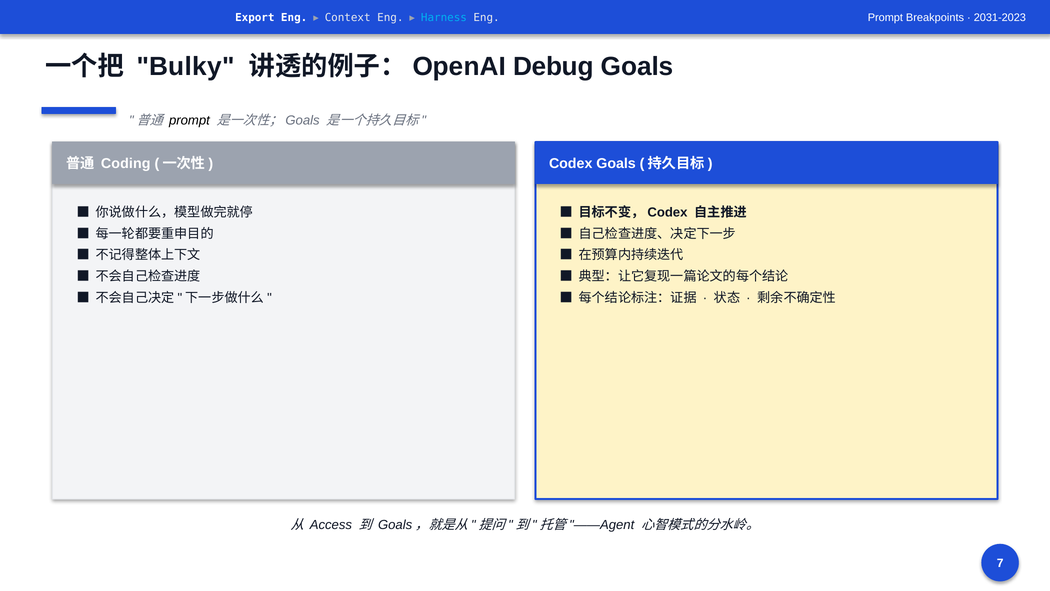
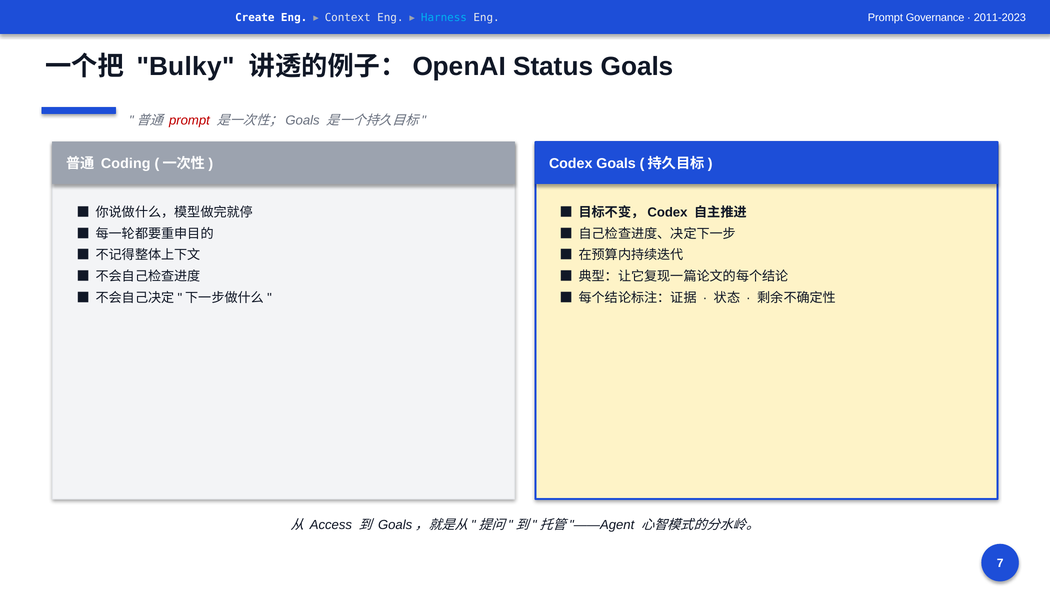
Export: Export -> Create (255, 18)
Breakpoints: Breakpoints -> Governance (935, 18)
2031-2023: 2031-2023 -> 2011-2023 (1000, 18)
Debug: Debug -> Status (553, 66)
prompt colour: black -> red (189, 121)
